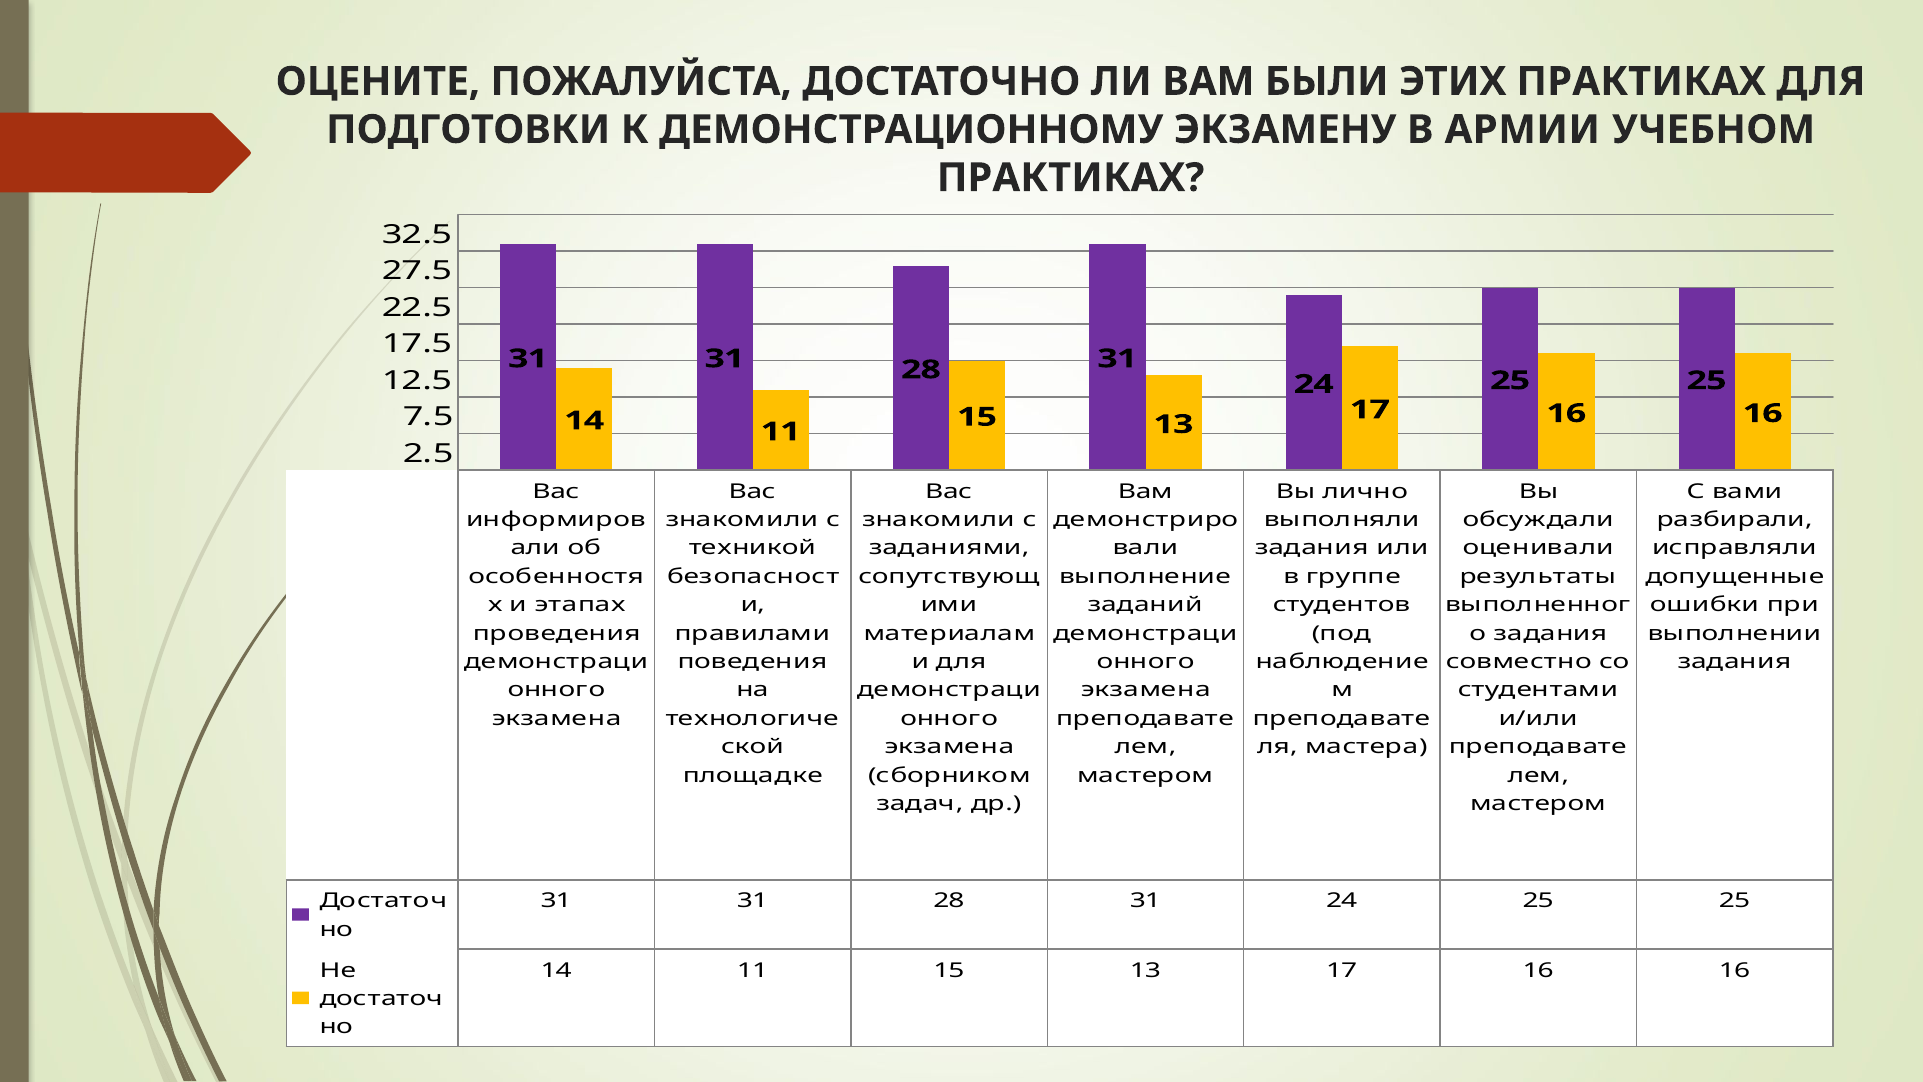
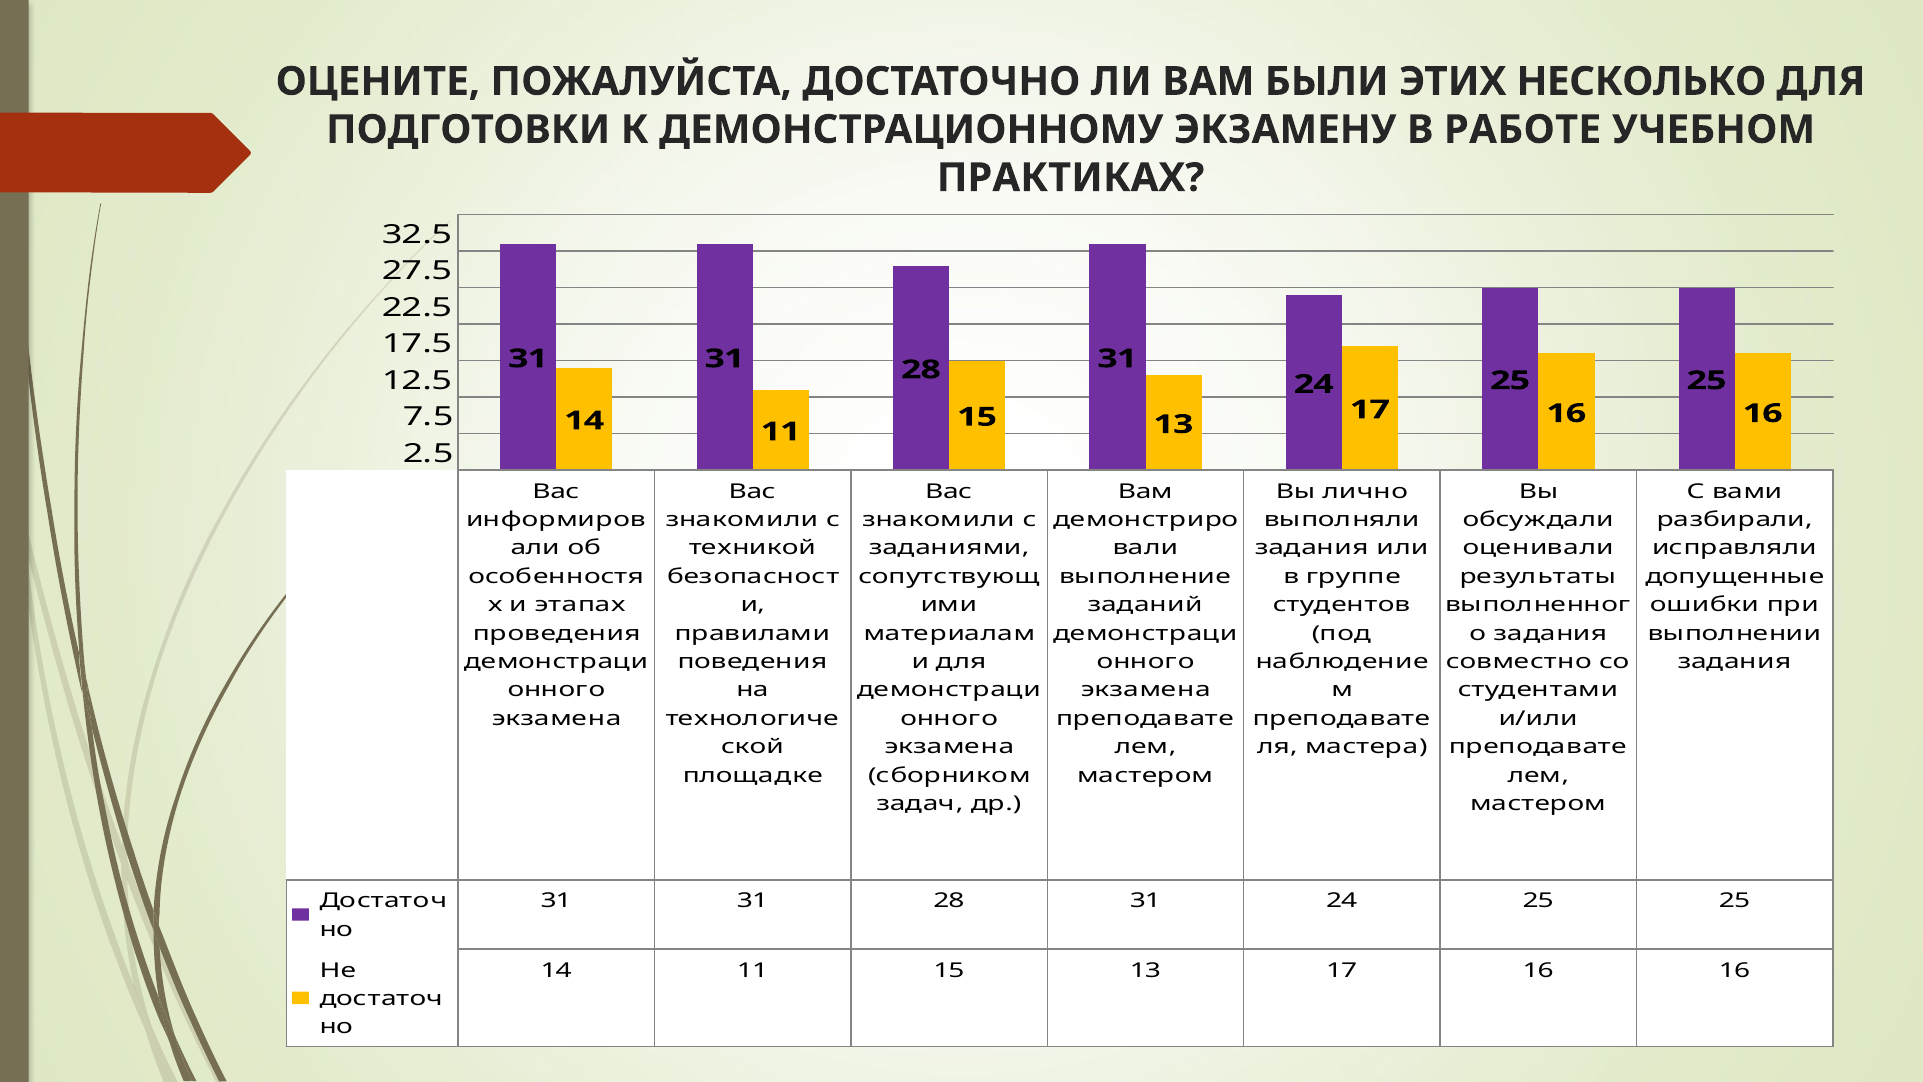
ЭТИХ ПРАКТИКАХ: ПРАКТИКАХ -> НЕСКОЛЬКО (1641, 82)
АРМИИ: АРМИИ -> РАБОТЕ (1522, 130)
